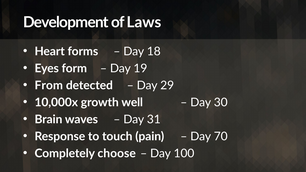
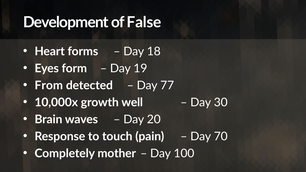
Laws: Laws -> False (144, 22)
29: 29 -> 77 (167, 85)
31: 31 -> 20 (154, 119)
choose: choose -> mother (117, 153)
